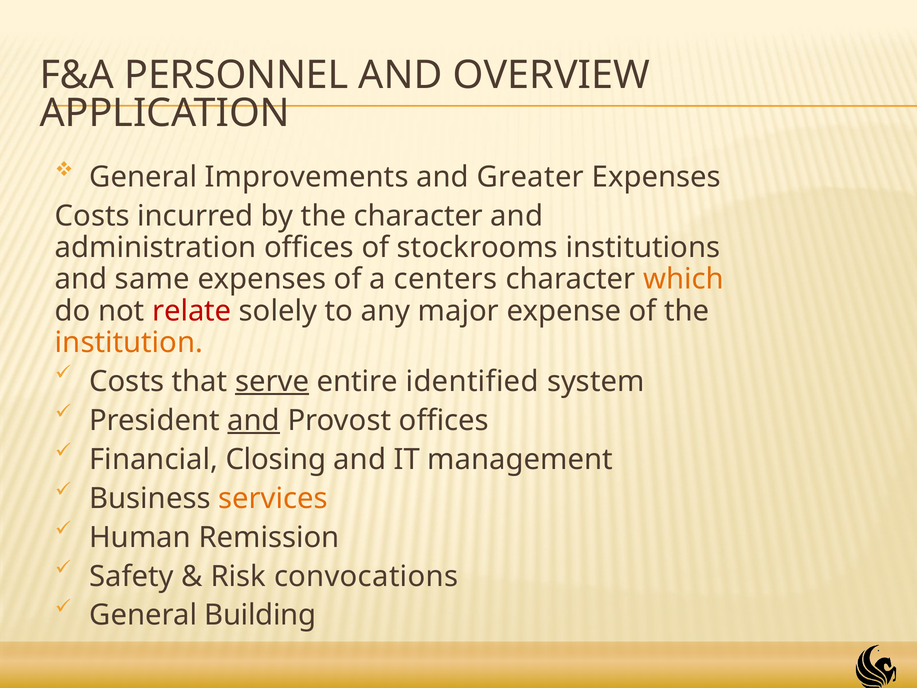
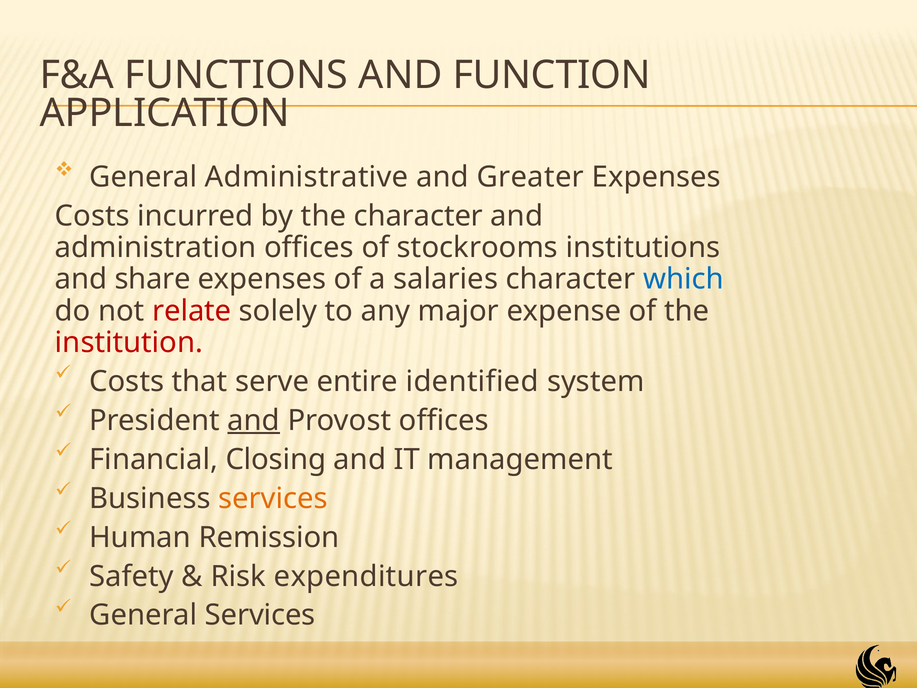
PERSONNEL: PERSONNEL -> FUNCTIONS (236, 75)
OVERVIEW: OVERVIEW -> FUNCTION (552, 75)
Improvements: Improvements -> Administrative (307, 177)
same: same -> share (153, 279)
centers: centers -> salaries (446, 279)
which colour: orange -> blue (683, 279)
institution colour: orange -> red (129, 342)
serve underline: present -> none (272, 381)
convocations: convocations -> expenditures (366, 576)
General Building: Building -> Services (260, 615)
